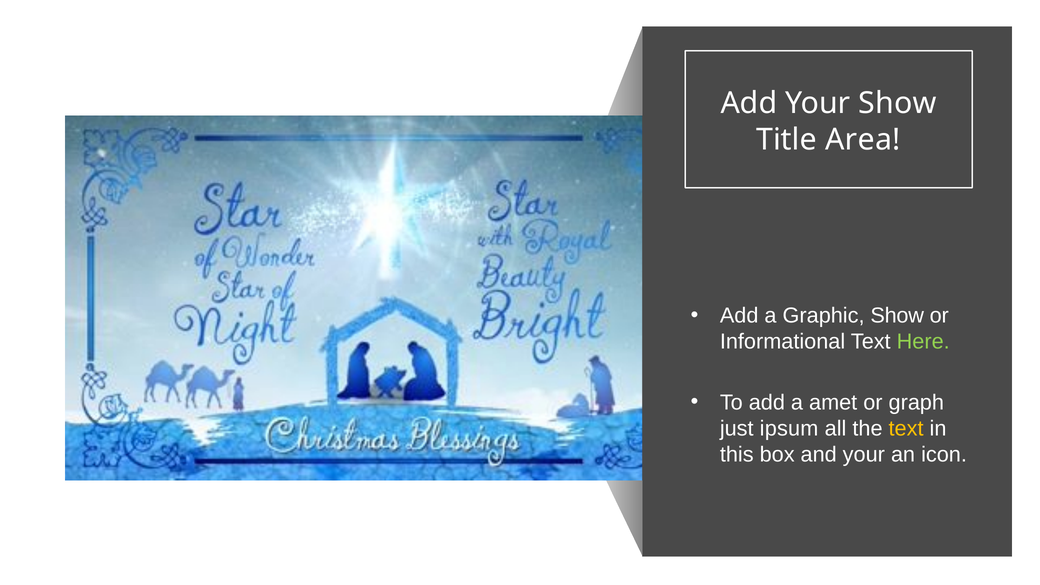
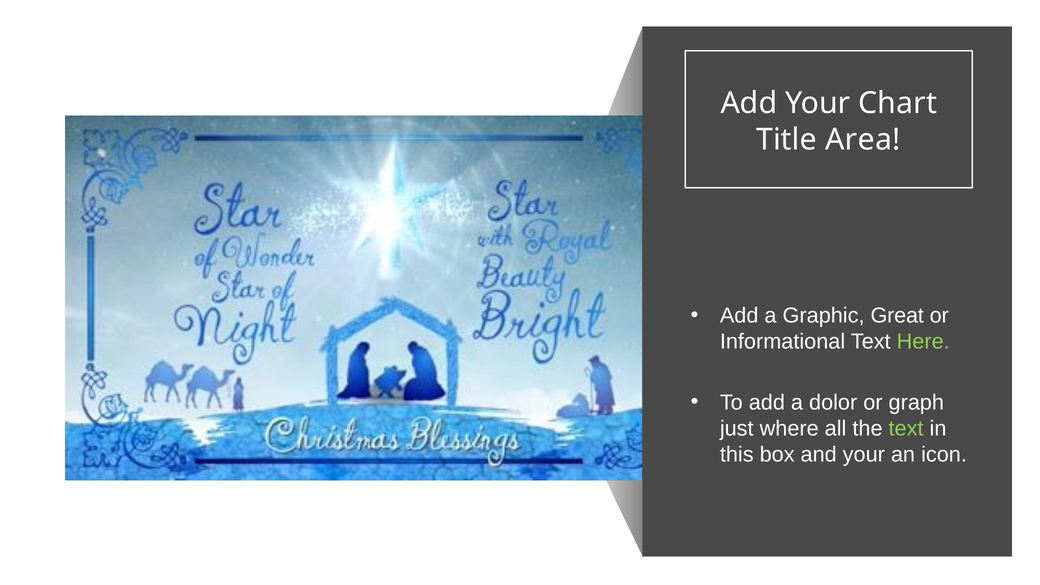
Your Show: Show -> Chart (898, 103)
Graphic Show: Show -> Great (897, 316)
amet: amet -> dolor (833, 402)
ipsum: ipsum -> where (789, 429)
text colour: yellow -> light green (906, 429)
